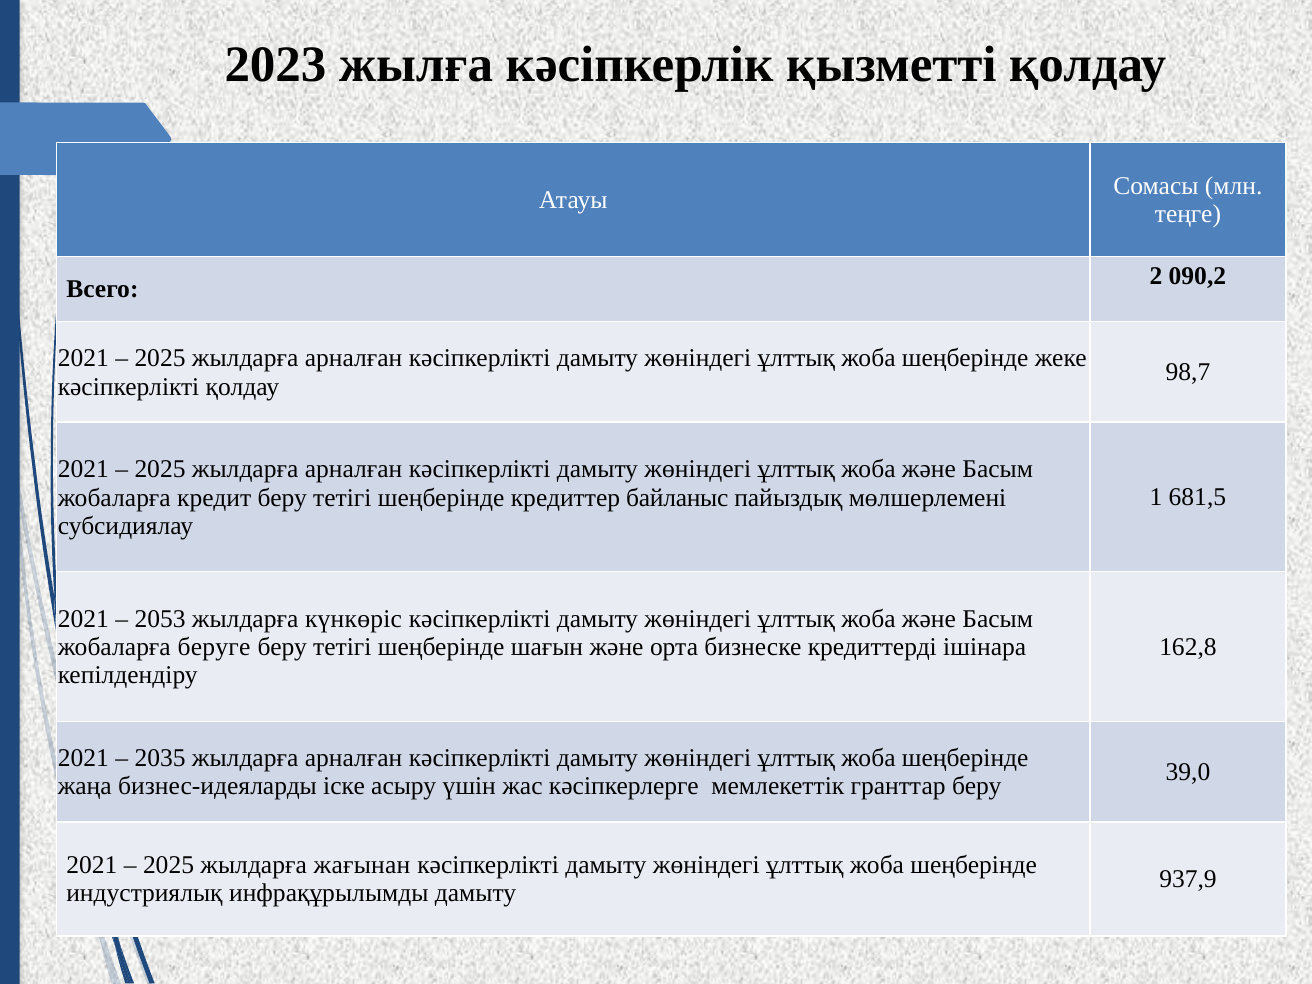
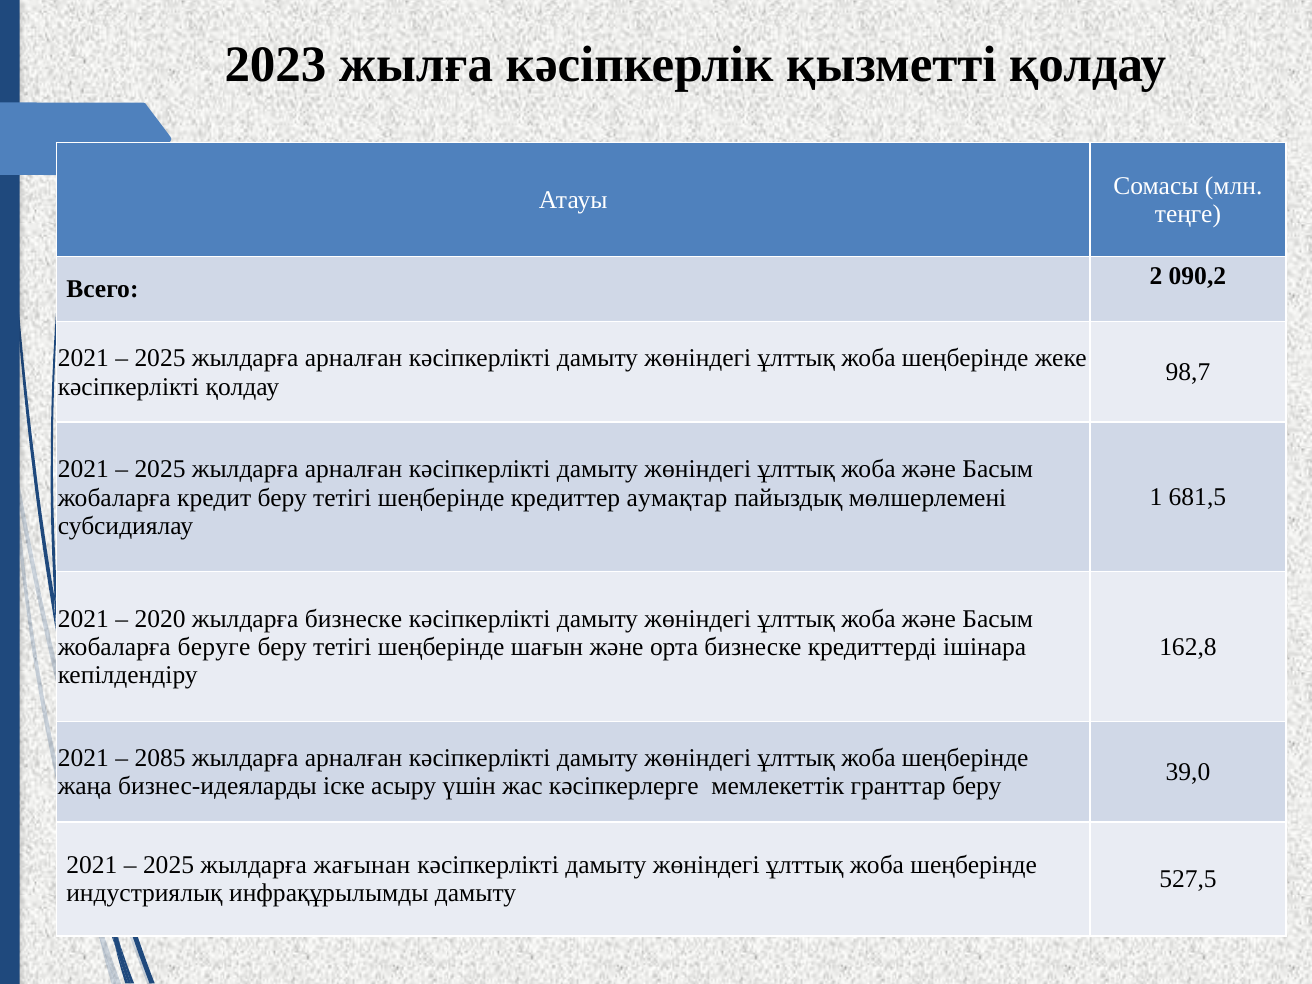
байланыс: байланыс -> аумақтар (677, 498)
2053: 2053 -> 2020 (160, 619)
жылдарға күнкөрiс: күнкөрiс -> бизнеске (354, 619)
2035: 2035 -> 2085 (160, 758)
937,9: 937,9 -> 527,5 (1188, 879)
